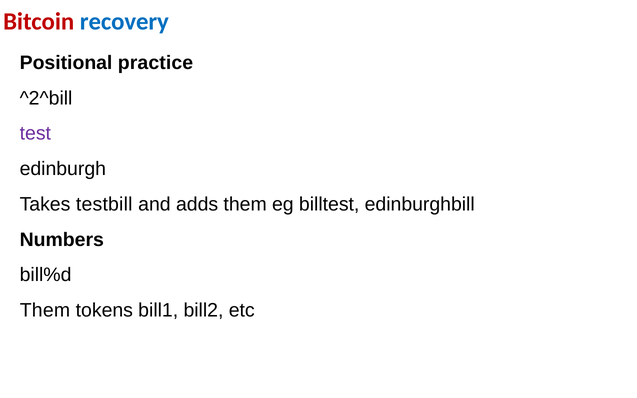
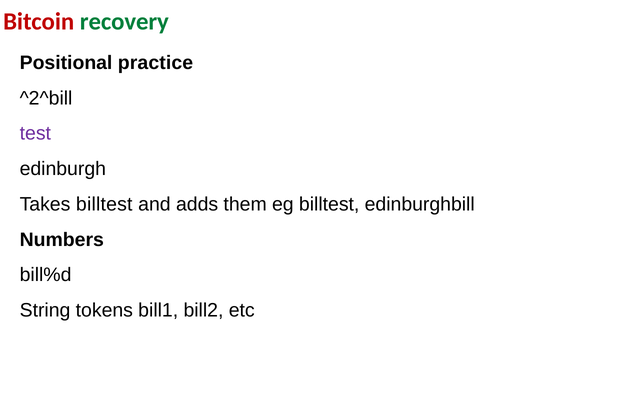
recovery colour: blue -> green (124, 21)
Takes testbill: testbill -> billtest (104, 204)
Them: Them -> String (45, 310)
